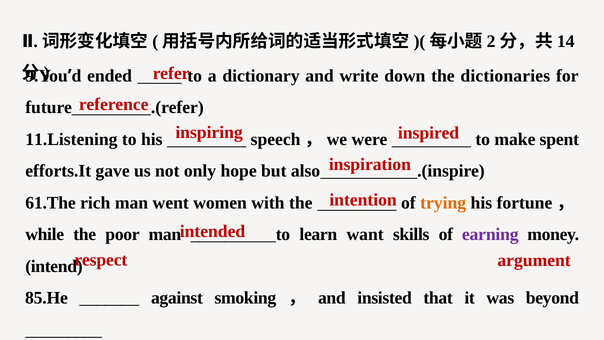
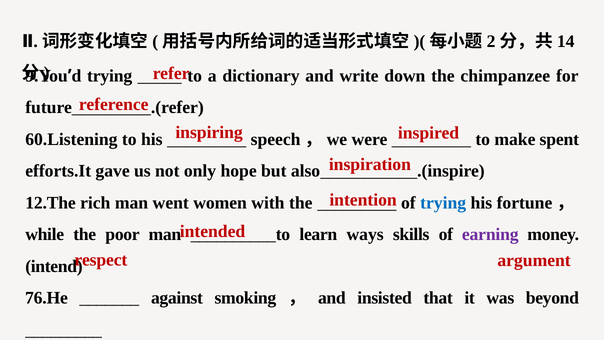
ended: ended -> trying (110, 76)
dictionaries: dictionaries -> chimpanzee (505, 76)
11.Listening: 11.Listening -> 60.Listening (71, 139)
61.The: 61.The -> 12.The (51, 203)
trying colour: orange -> blue (443, 203)
want: want -> ways (365, 234)
85.He: 85.He -> 76.He (46, 298)
